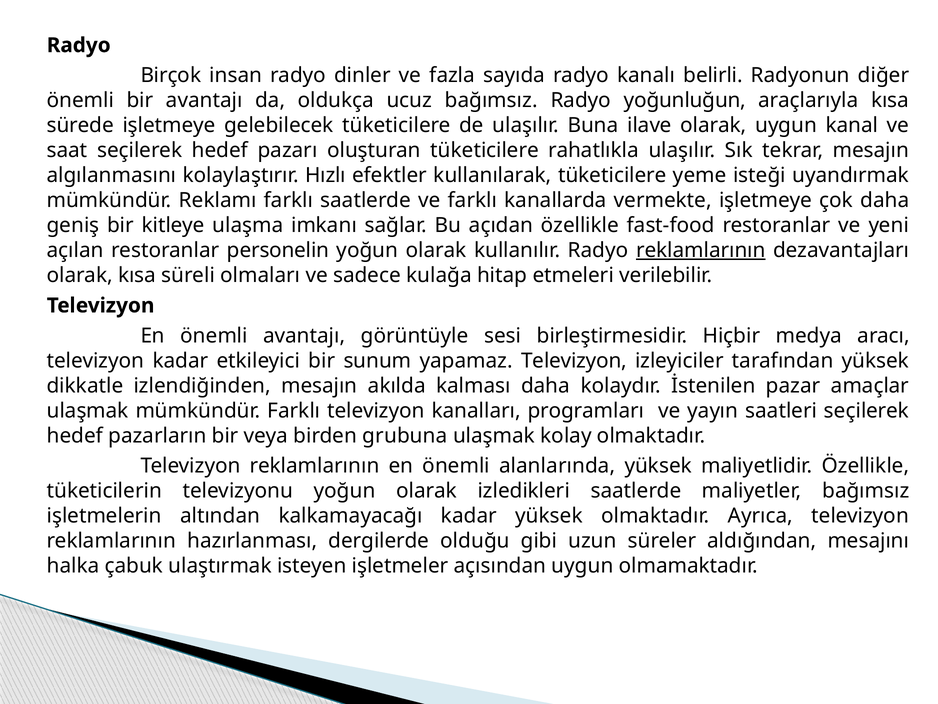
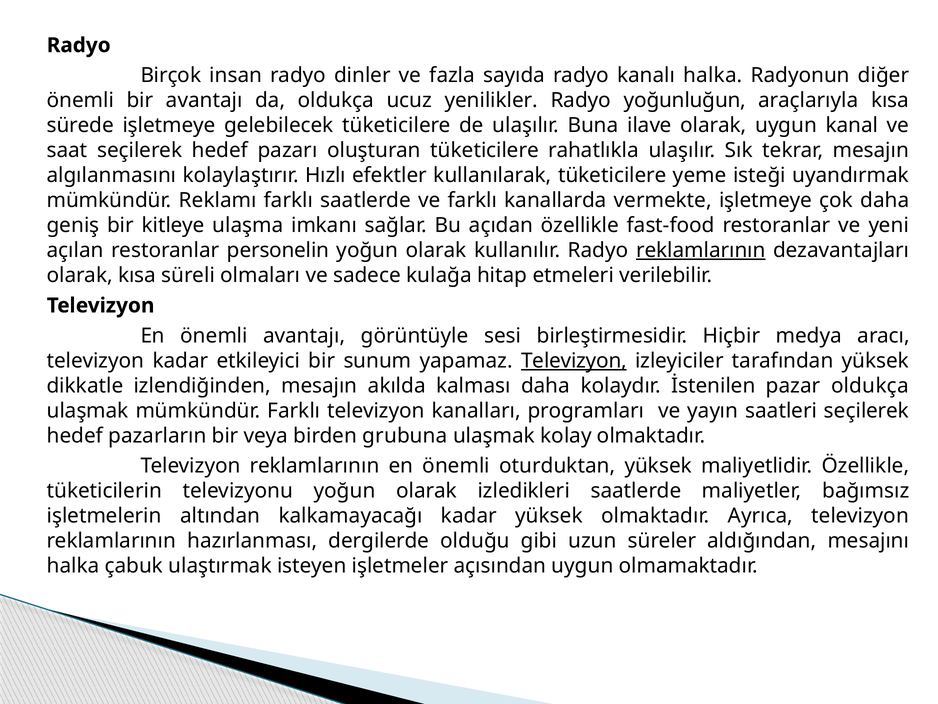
kanalı belirli: belirli -> halka (713, 75)
ucuz bağımsız: bağımsız -> yenilikler (491, 100)
Televizyon underline: none -> present (574, 360)
pazar amaçlar: amaçlar -> oldukça (870, 385)
alanlarında: alanlarında -> oturduktan (557, 466)
